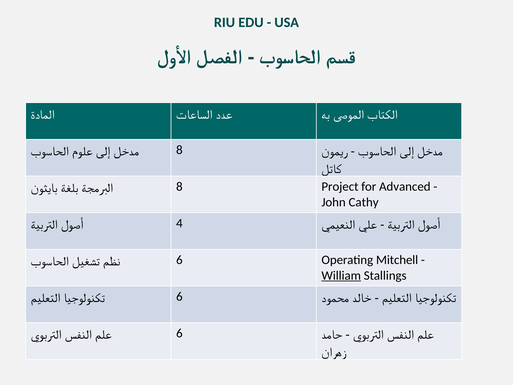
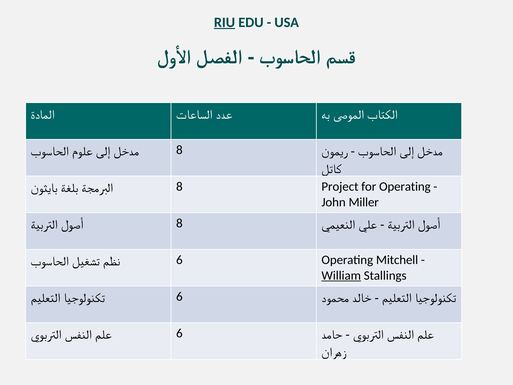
RIU underline: none -> present (225, 22)
for Advanced: Advanced -> Operating (405, 186)
Cathy: Cathy -> Miller (364, 202)
4: 4 -> 8 (179, 223)
